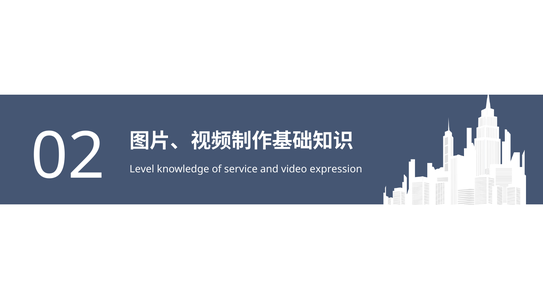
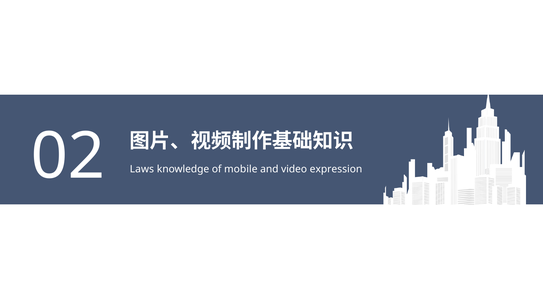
Level: Level -> Laws (142, 169)
service: service -> mobile (241, 169)
